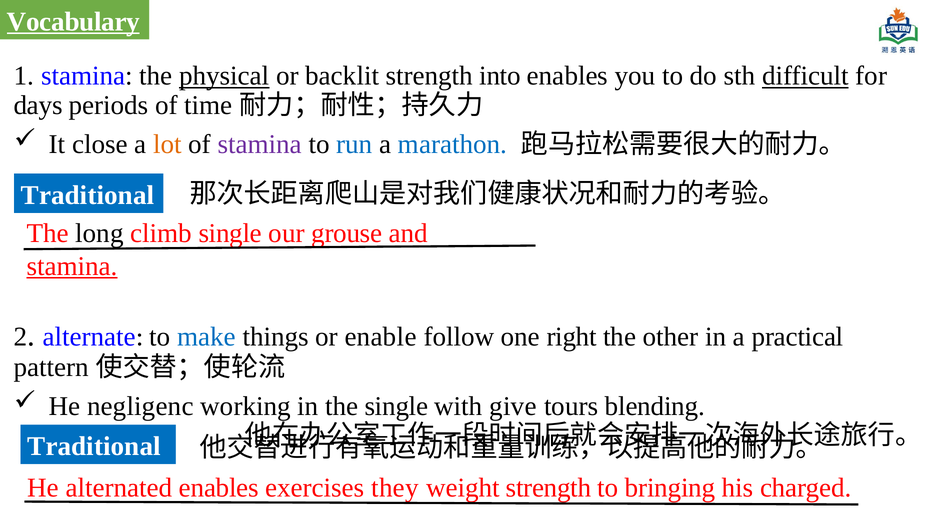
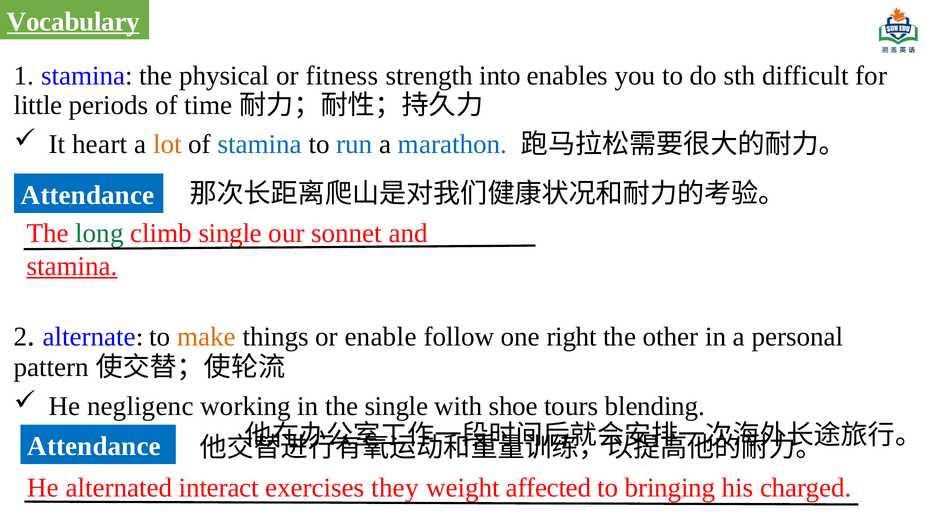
physical underline: present -> none (224, 76)
backlit: backlit -> fitness (342, 76)
difficult underline: present -> none (805, 76)
days: days -> little (38, 105)
close: close -> heart (100, 144)
stamina colour: purple -> blue (260, 144)
Traditional: Traditional -> Attendance (88, 195)
long colour: black -> green (100, 234)
grouse: grouse -> sonnet (347, 234)
make colour: blue -> orange (206, 337)
practical: practical -> personal (798, 337)
give: give -> shoe (513, 406)
Traditional: Traditional -> Attendance (94, 446)
alternated enables: enables -> interact (219, 488)
weight strength: strength -> affected (549, 488)
